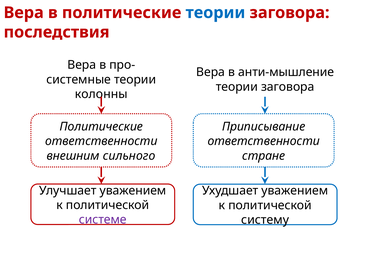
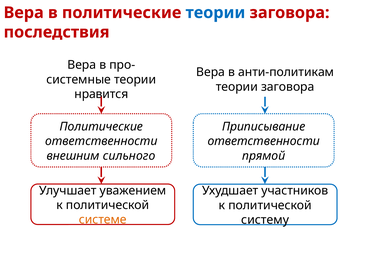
анти-мышление: анти-мышление -> анти-политикам (286, 72)
колонны: колонны -> нравится (101, 94)
стране: стране -> прямой (264, 156)
Ухудшает уважением: уважением -> участников (295, 190)
системе colour: purple -> orange (103, 220)
